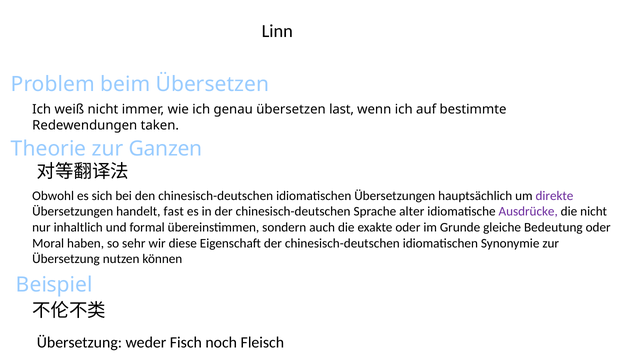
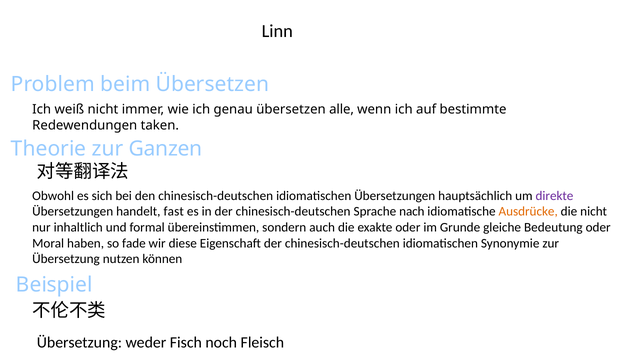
last: last -> alle (342, 110)
alter: alter -> nach (412, 212)
Ausdrücke colour: purple -> orange (528, 212)
sehr: sehr -> fade (134, 244)
